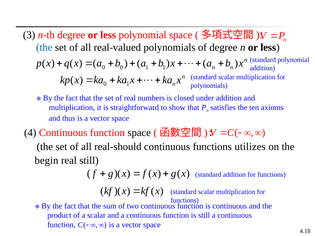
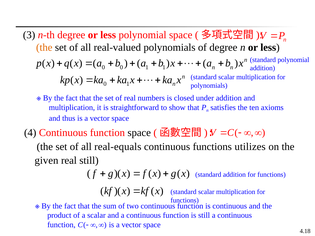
the colour: blue -> orange (44, 48)
real-should: real-should -> real-equals (118, 147)
begin: begin -> given (46, 161)
